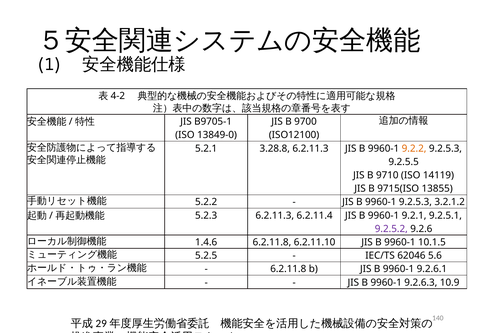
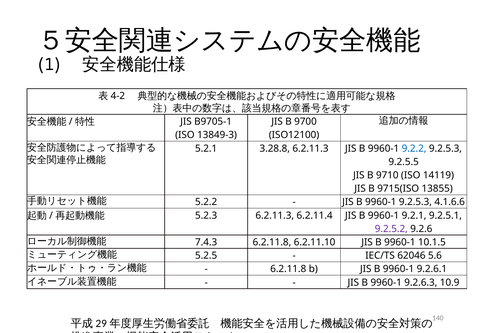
13849-0: 13849-0 -> 13849-3 (217, 135)
9.2.2 colour: orange -> blue (414, 148)
3.2.1.2: 3.2.1.2 -> 4.1.6.6 (450, 202)
1.4.6: 1.4.6 -> 7.4.3 (206, 242)
